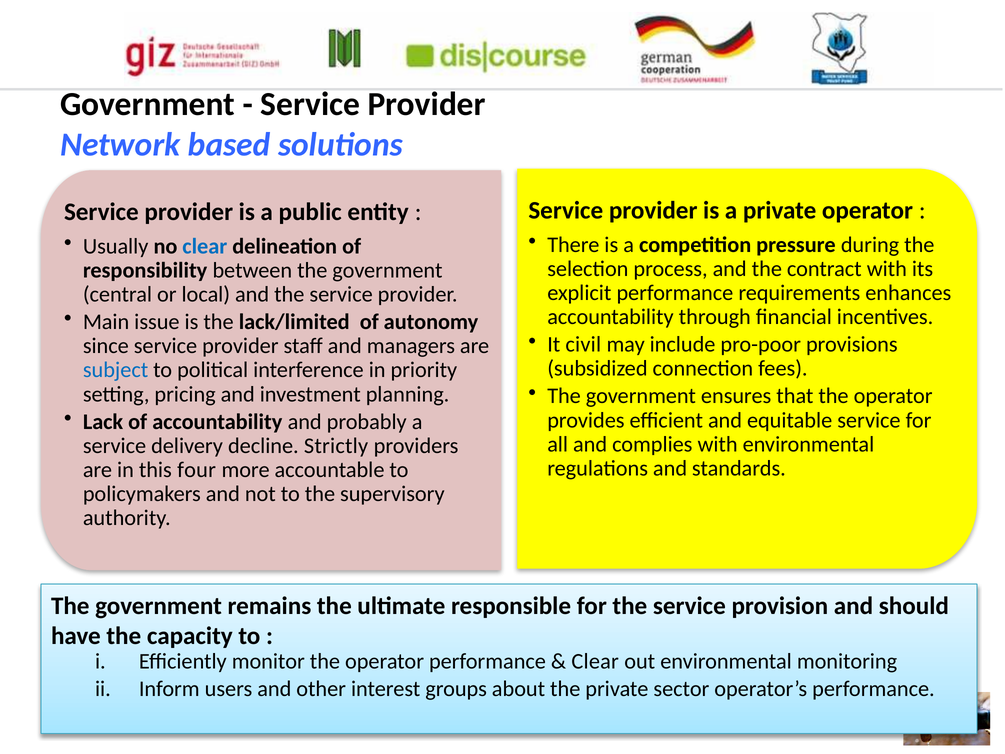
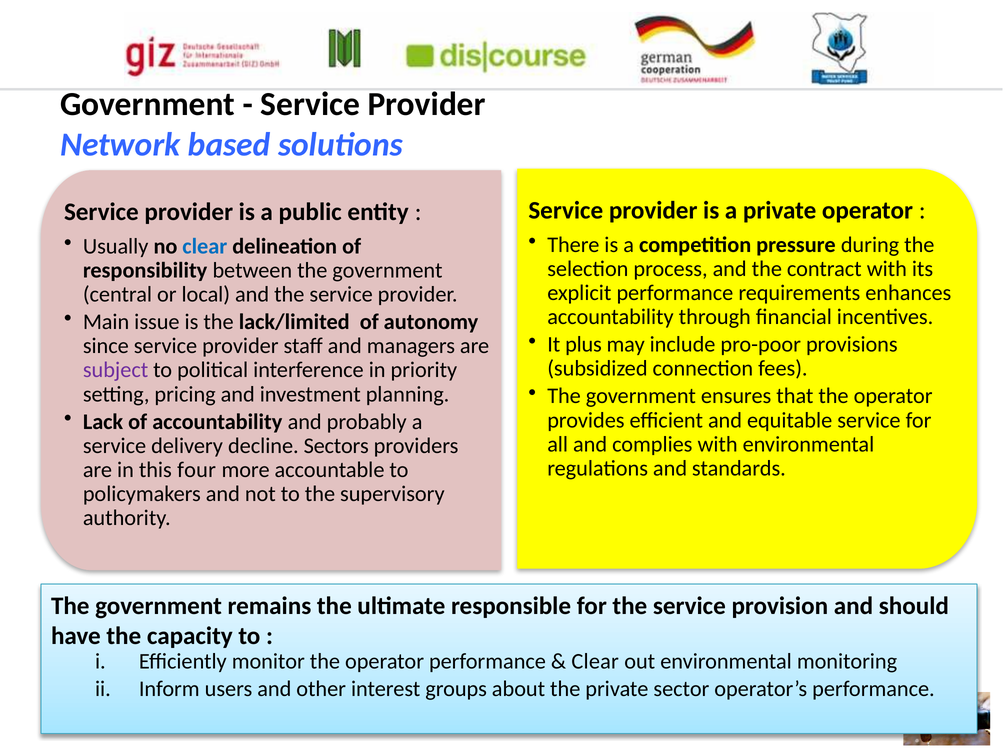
civil: civil -> plus (584, 344)
subject colour: blue -> purple (116, 370)
Strictly: Strictly -> Sectors (336, 446)
